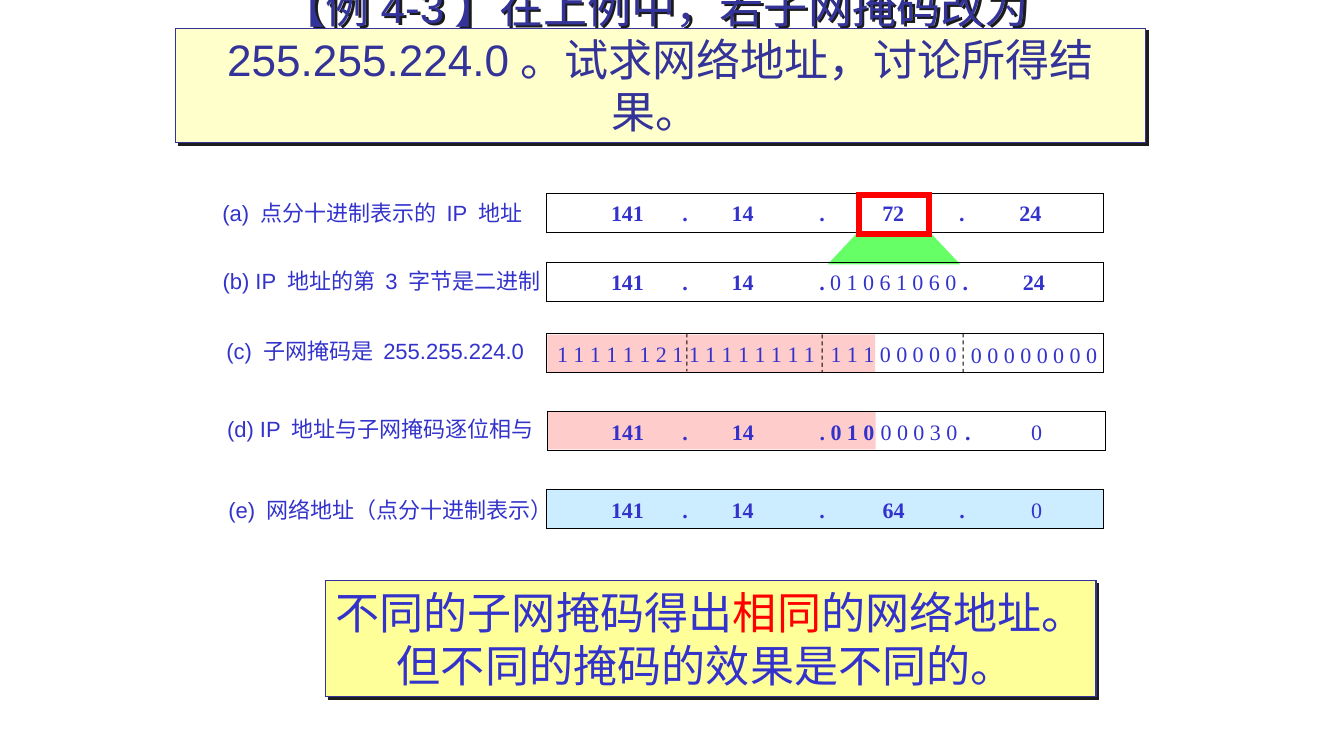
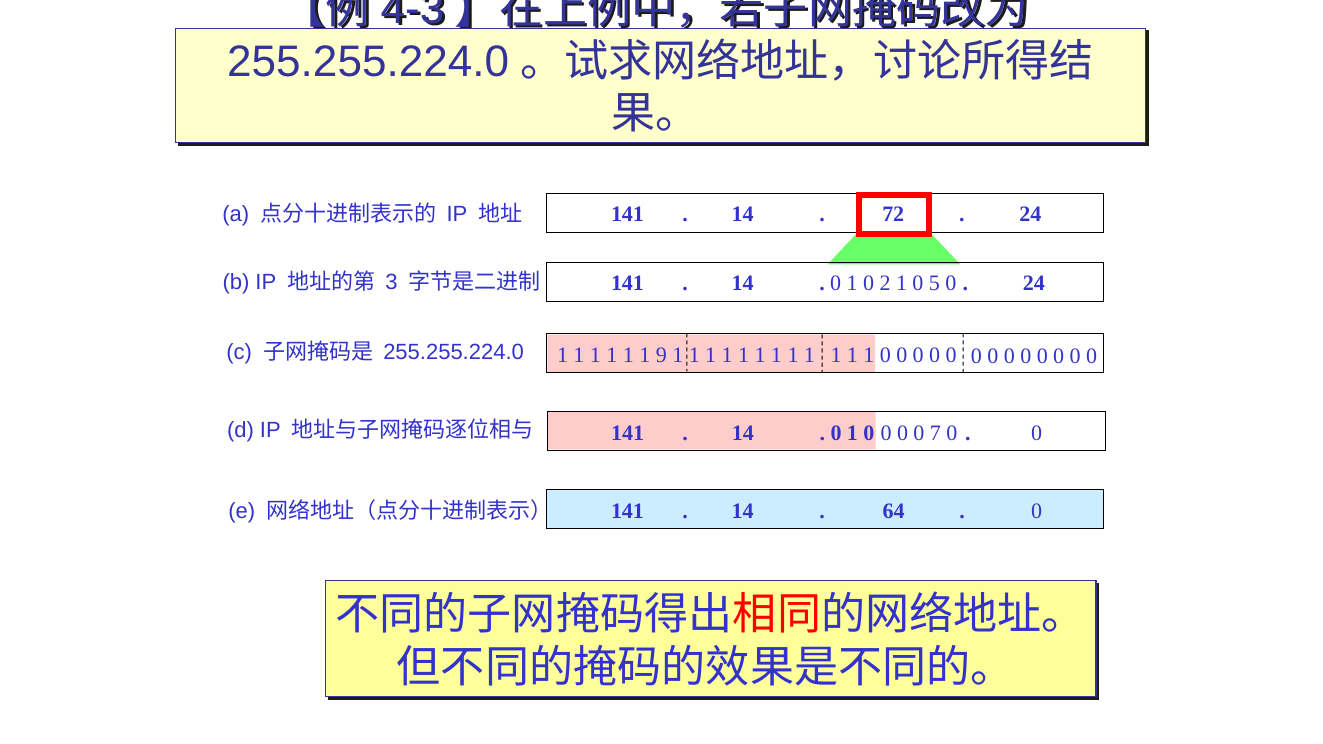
0 1 0 6: 6 -> 2 (885, 284)
6: 6 -> 5 (934, 284)
2: 2 -> 9 (661, 355)
0 3: 3 -> 7 (935, 433)
